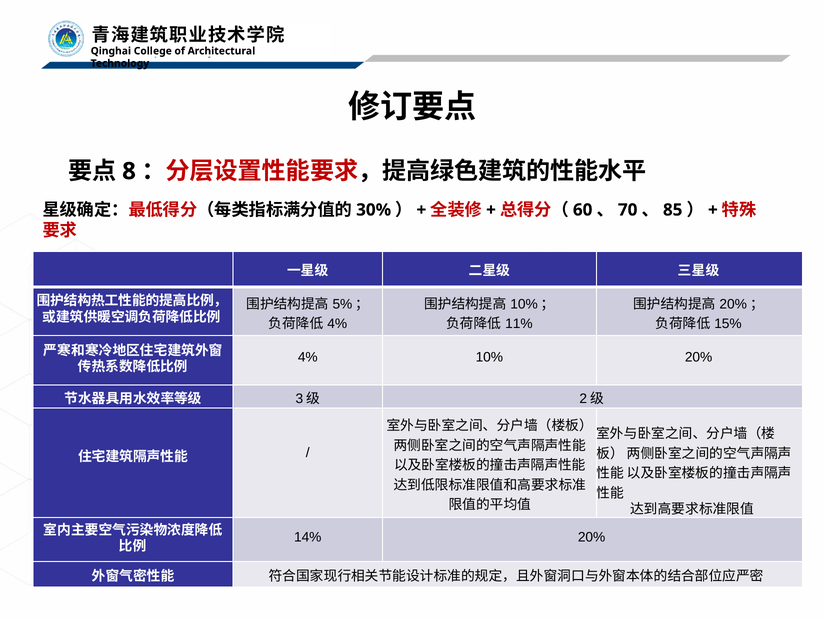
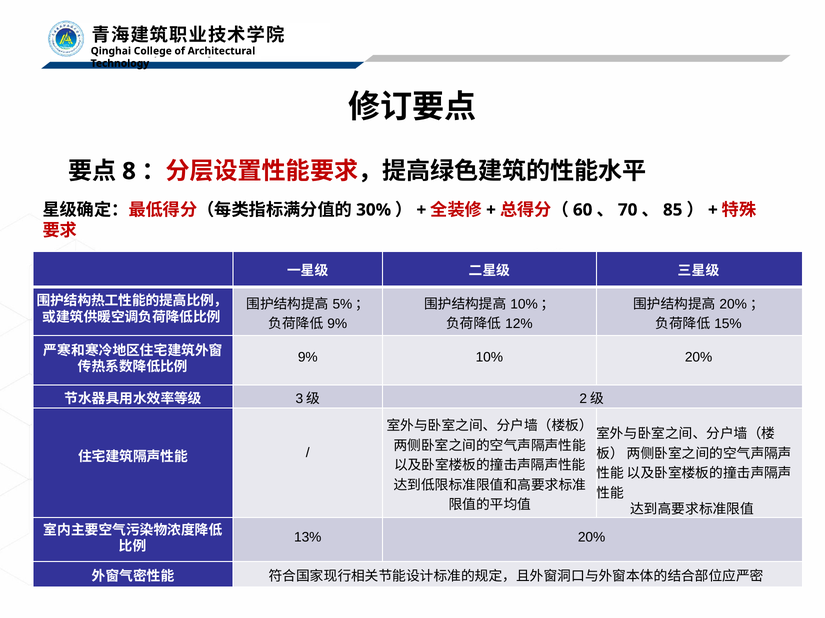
4%: 4% -> 9% (337, 324)
11%: 11% -> 12% (519, 324)
4%: 4% -> 9% (308, 358)
14%: 14% -> 13% (308, 538)
